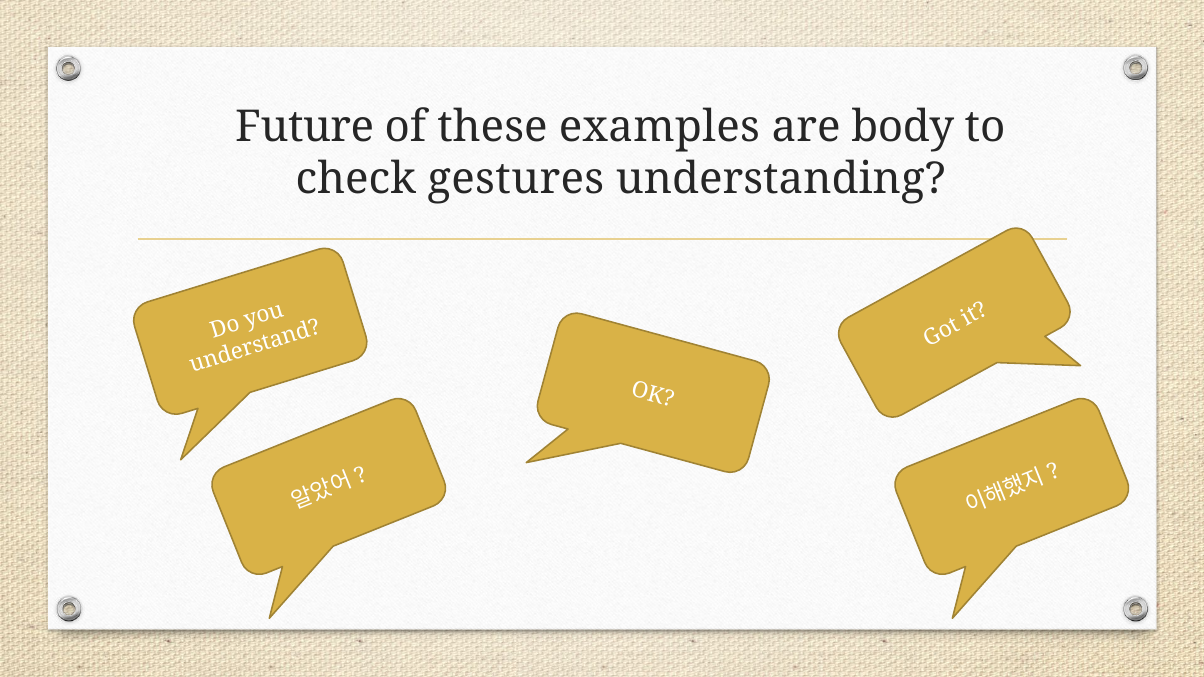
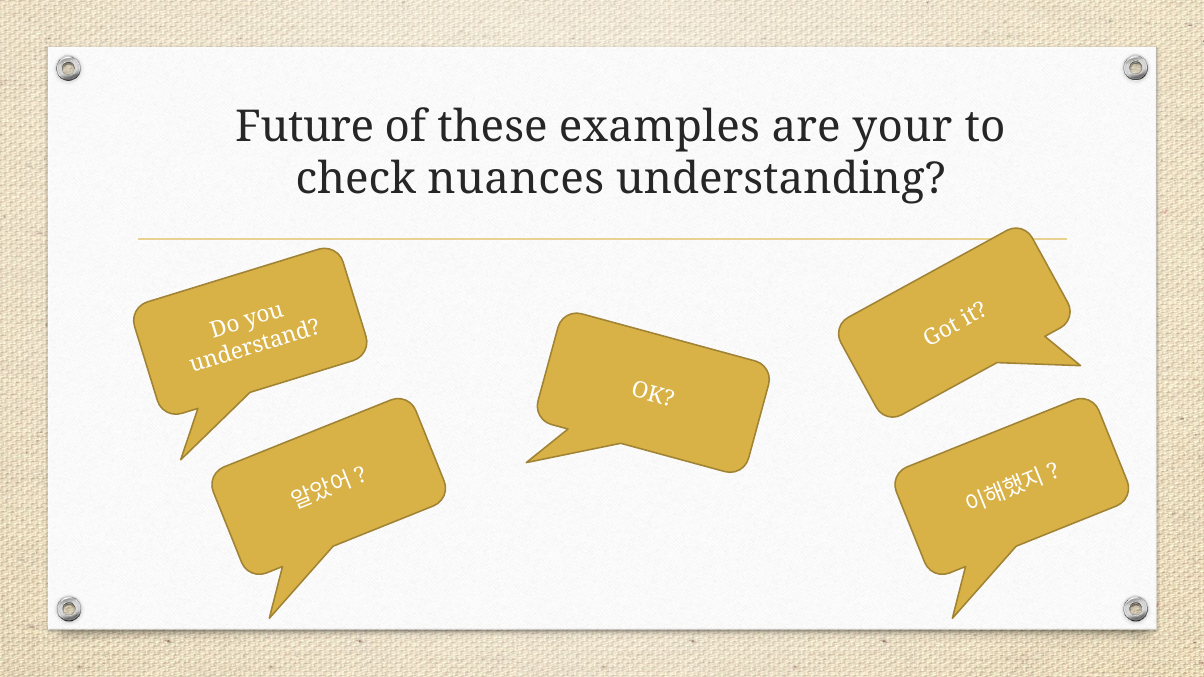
body: body -> your (902, 127)
gestures: gestures -> nuances (516, 179)
